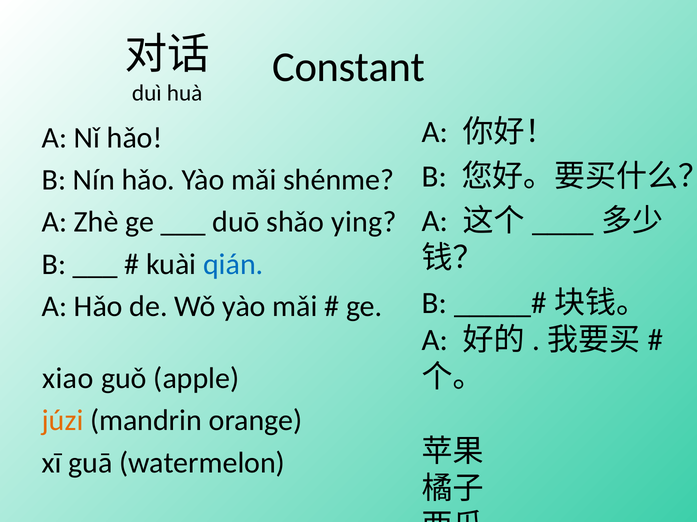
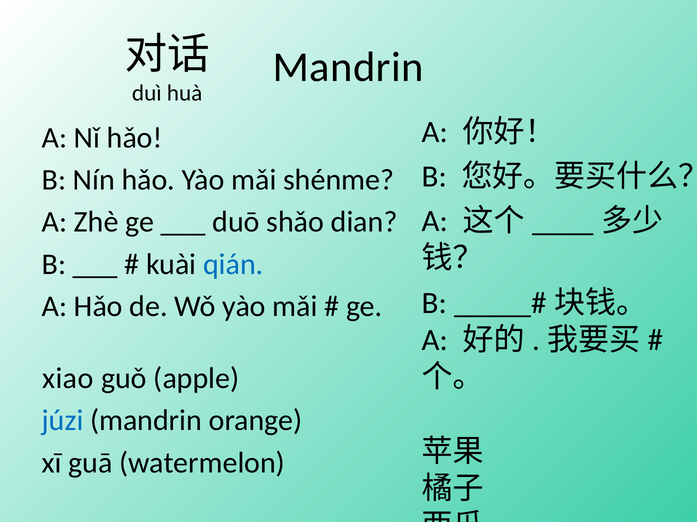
Constant: Constant -> Mandrin (348, 67)
ying: ying -> dian (364, 222)
júzi colour: orange -> blue (63, 421)
